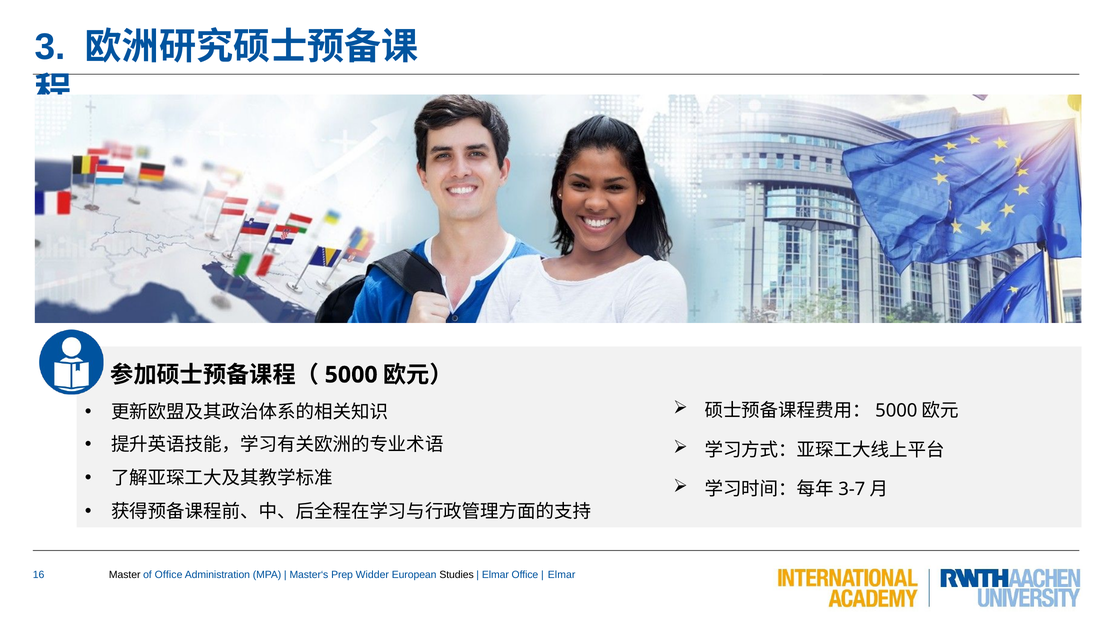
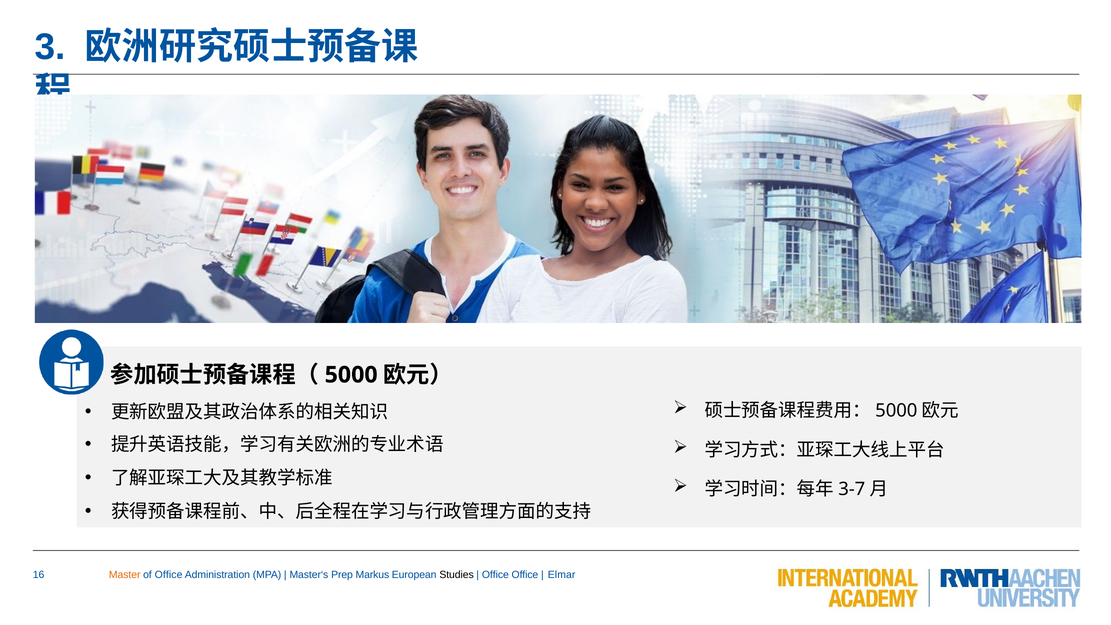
Master colour: black -> orange (125, 575)
Widder: Widder -> Markus (372, 575)
Elmar: Elmar -> Office (495, 575)
